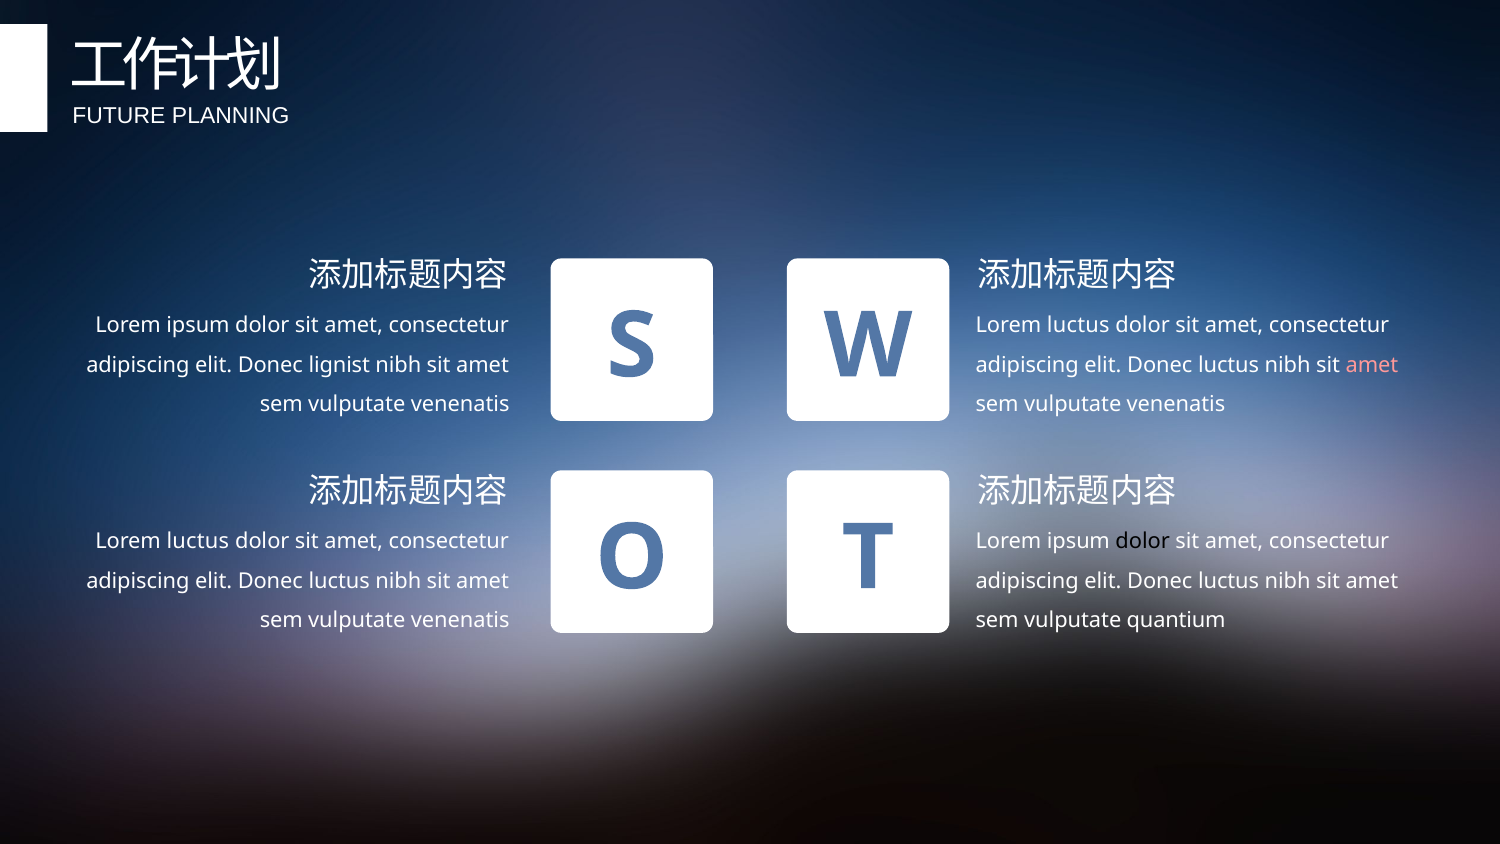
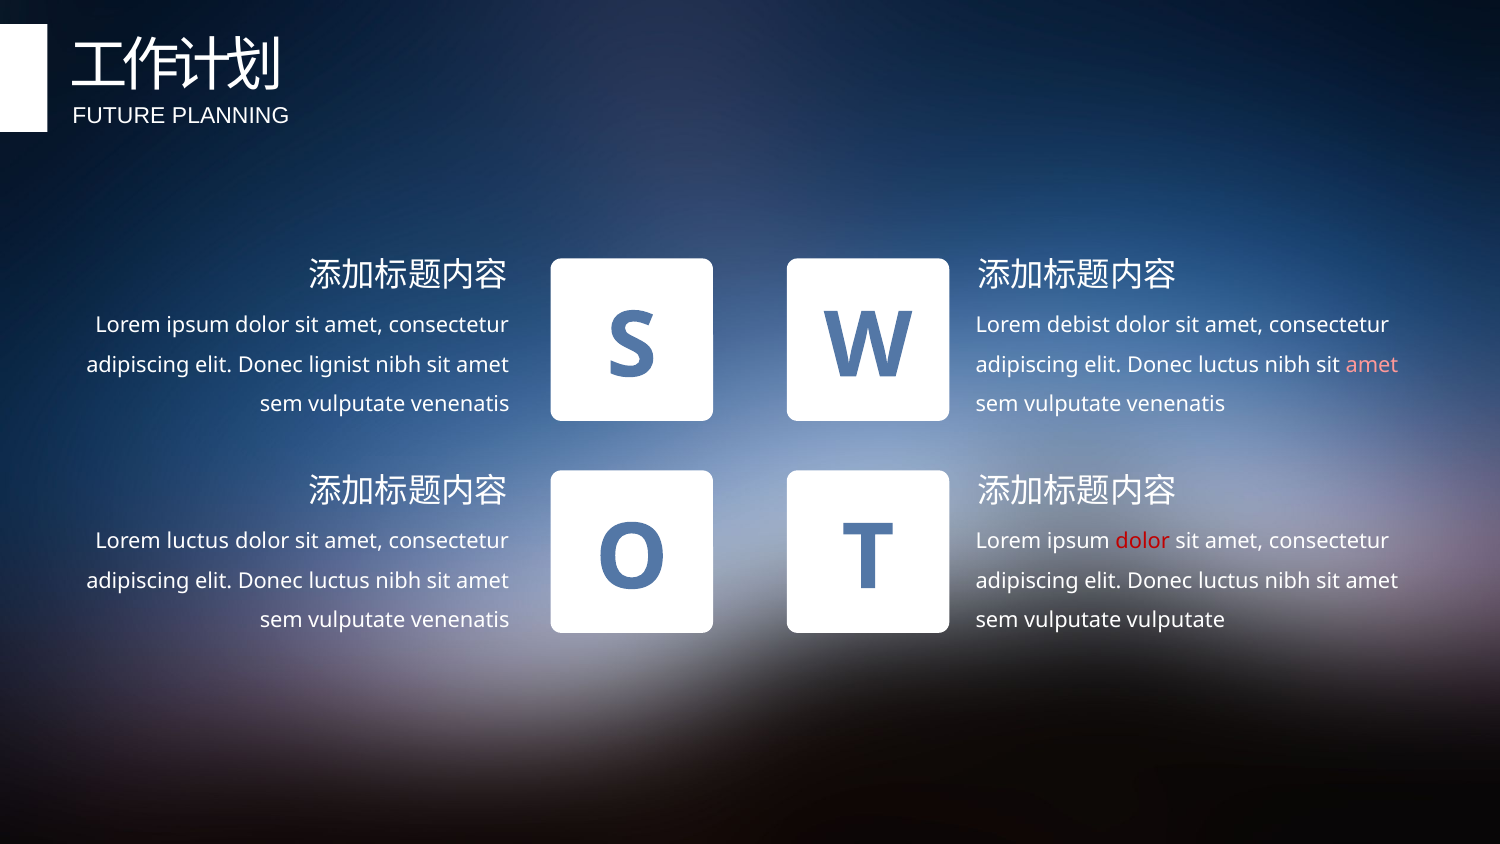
luctus: luctus -> debist (1078, 326)
dolor colour: black -> red (1143, 541)
vulputate quantium: quantium -> vulputate (1176, 620)
